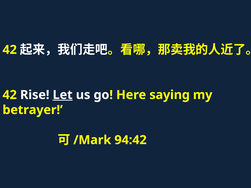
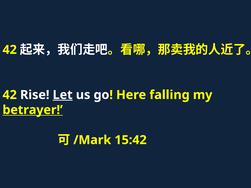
saying: saying -> falling (169, 95)
betrayer underline: none -> present (33, 110)
94:42: 94:42 -> 15:42 (131, 140)
